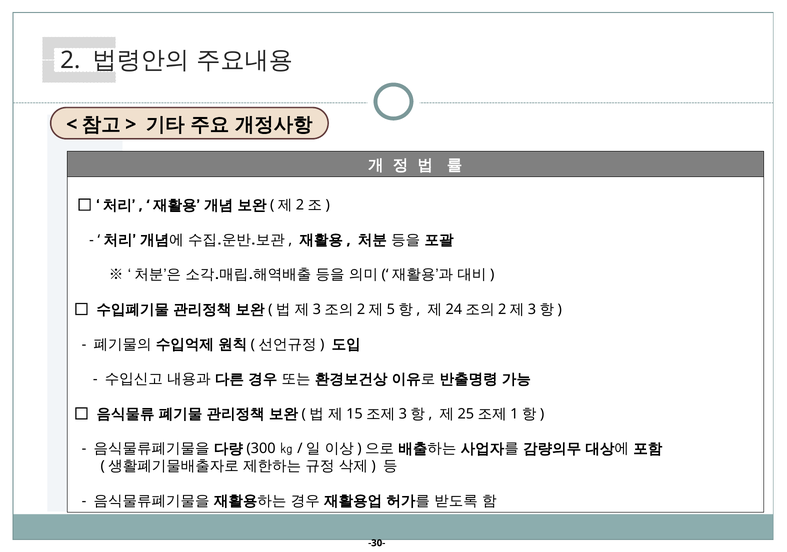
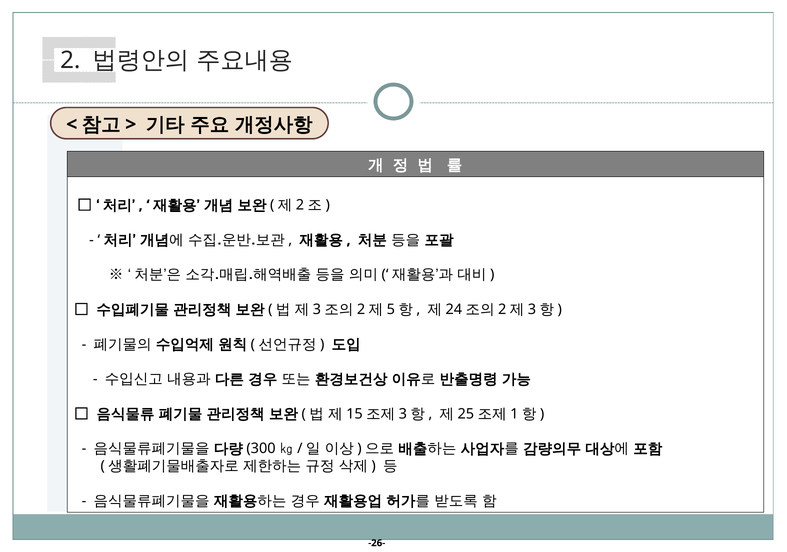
-30-: -30- -> -26- (377, 544)
